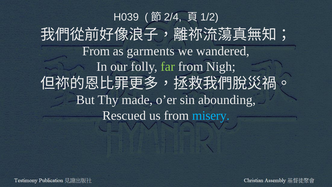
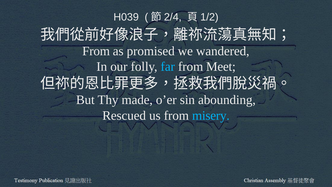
garments: garments -> promised (151, 51)
far colour: light green -> light blue (168, 67)
Nigh: Nigh -> Meet (221, 67)
